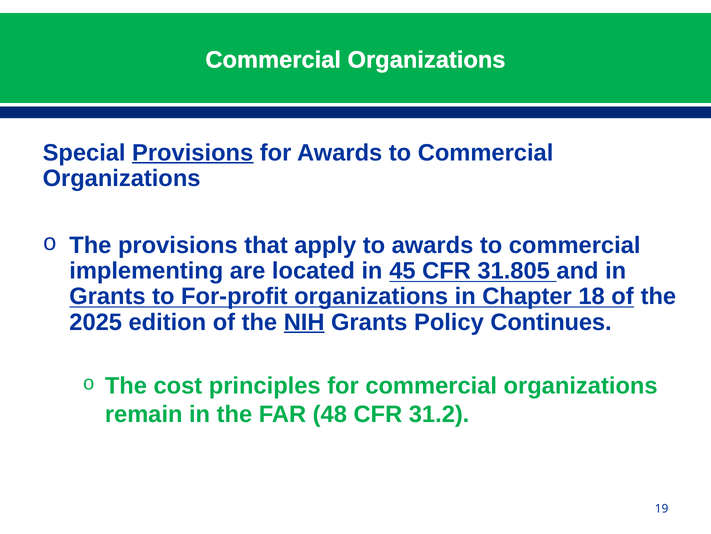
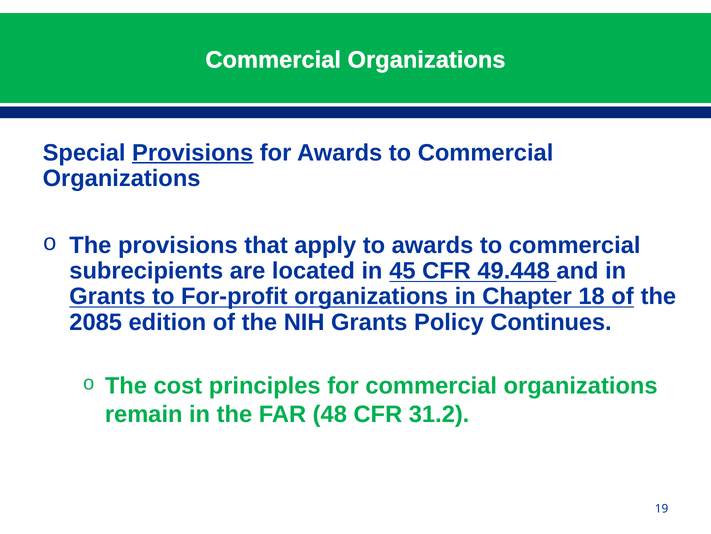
implementing: implementing -> subrecipients (146, 271)
31.805: 31.805 -> 49.448 (514, 271)
2025: 2025 -> 2085 (96, 322)
NIH underline: present -> none (304, 322)
